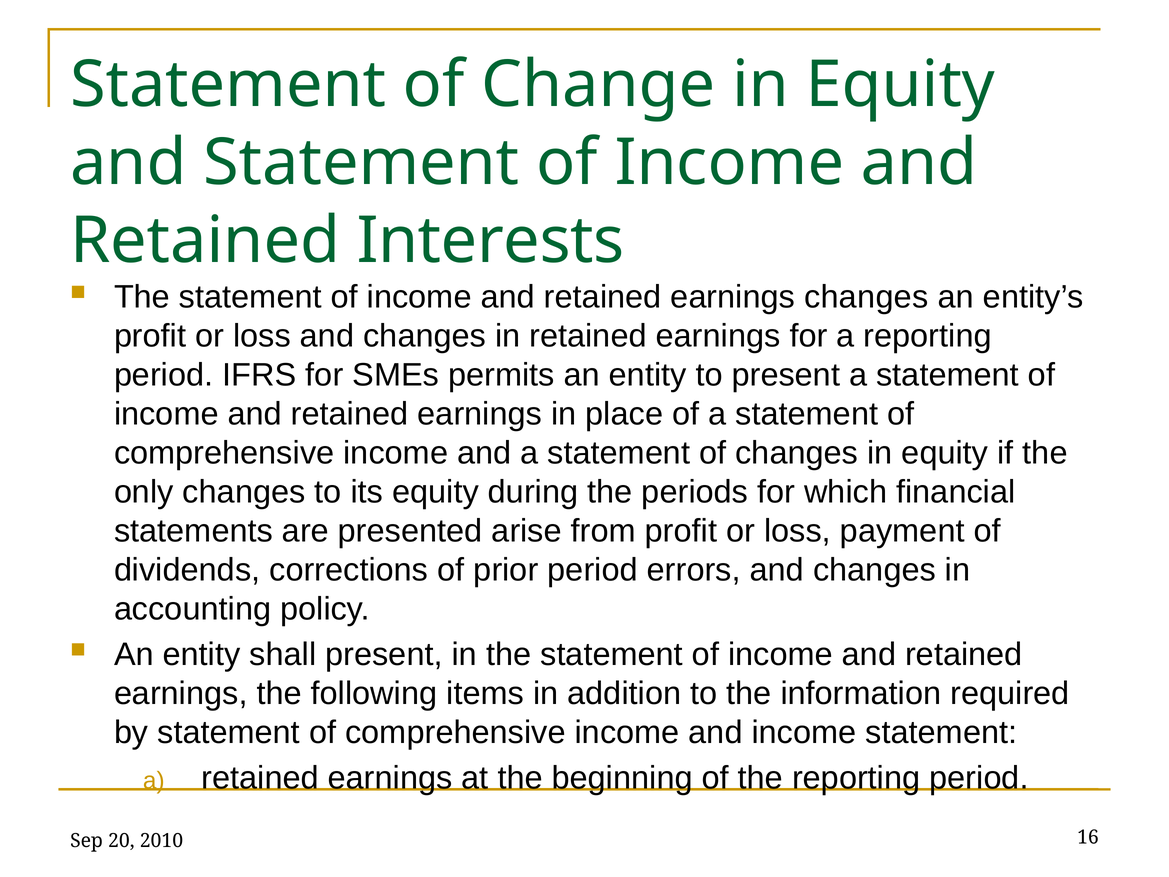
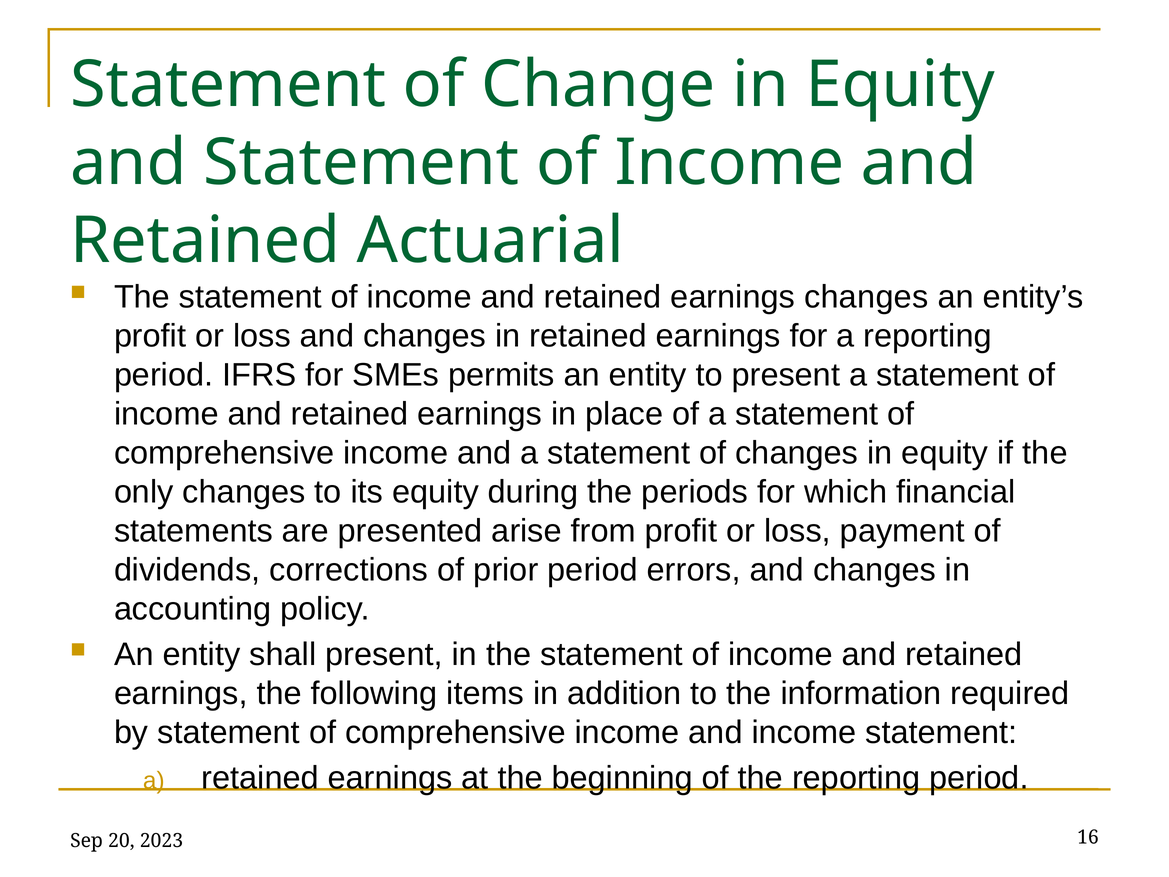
Interests: Interests -> Actuarial (490, 241)
2010: 2010 -> 2023 (161, 840)
